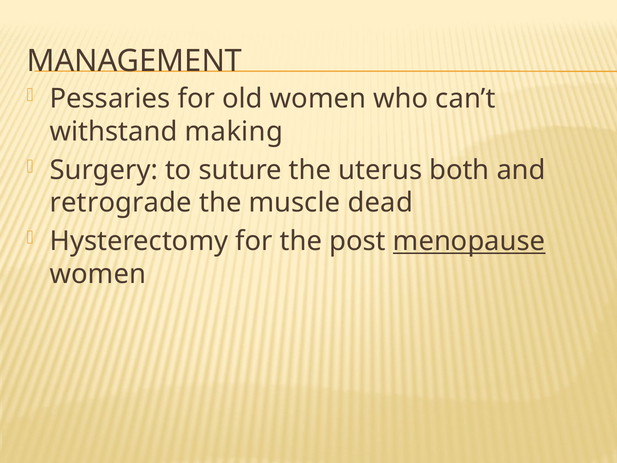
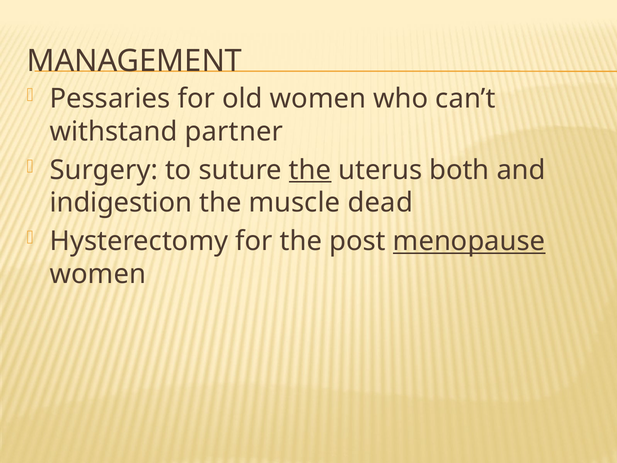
making: making -> partner (234, 131)
the underline: none -> present (310, 170)
retrograde: retrograde -> indigestion (121, 203)
